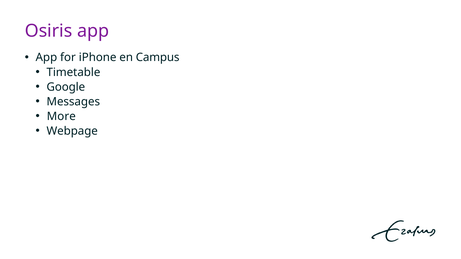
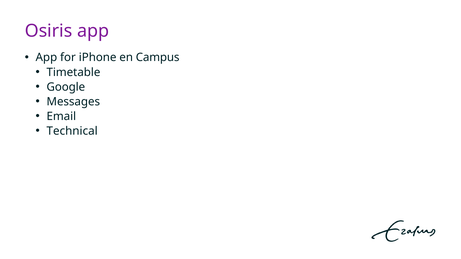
More: More -> Email (61, 116)
Webpage: Webpage -> Technical (72, 131)
